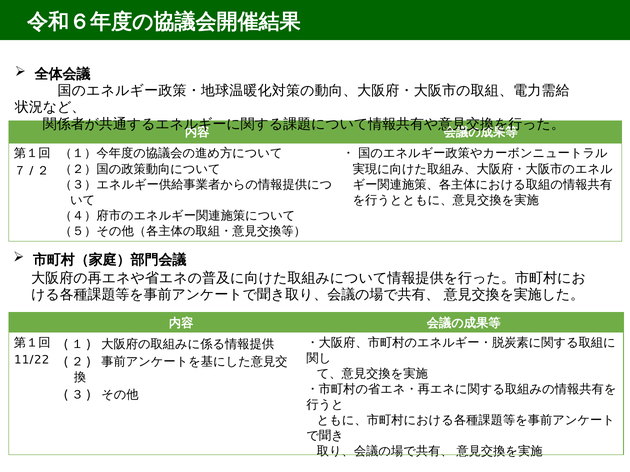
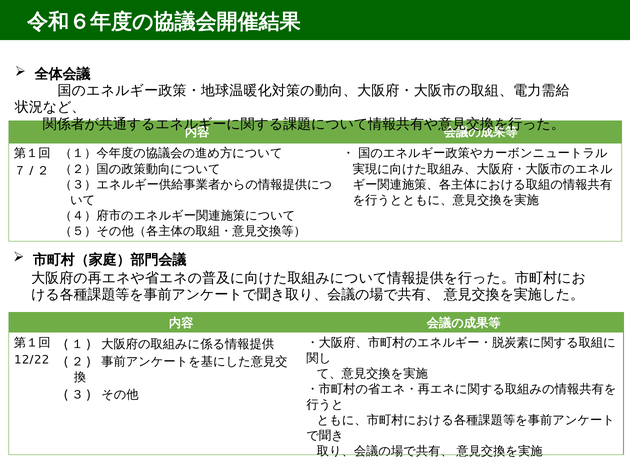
11/22: 11/22 -> 12/22 (31, 360)
